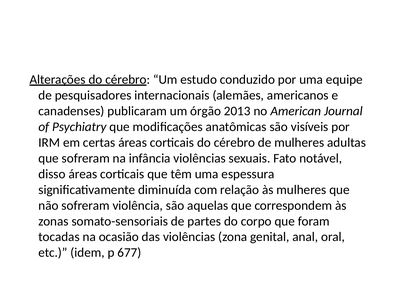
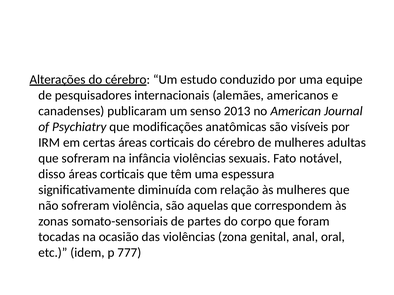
órgão: órgão -> senso (206, 111)
677: 677 -> 777 (129, 253)
